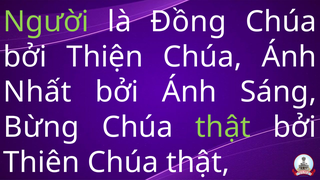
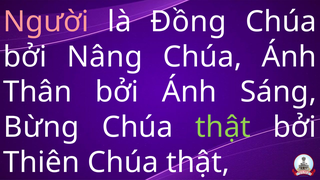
Người colour: light green -> pink (46, 22)
Thiện: Thiện -> Nâng (105, 57)
Nhất: Nhất -> Thân (38, 92)
